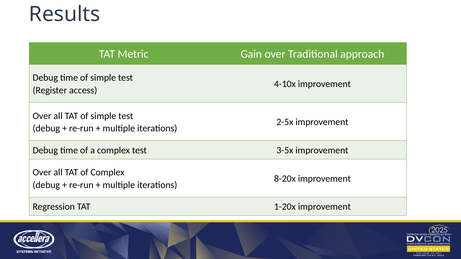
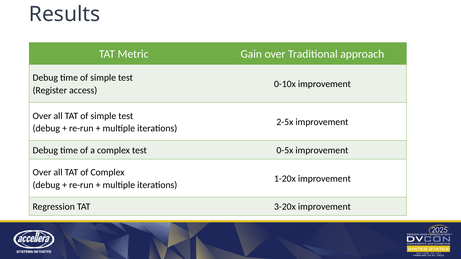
4-10x: 4-10x -> 0-10x (285, 84)
3-5x: 3-5x -> 0-5x (285, 151)
8-20x: 8-20x -> 1-20x (285, 179)
1-20x: 1-20x -> 3-20x (285, 207)
